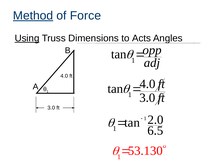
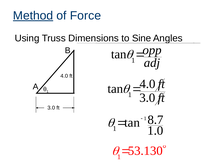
Using underline: present -> none (27, 38)
Acts: Acts -> Sine (142, 38)
2.0: 2.0 -> 8.7 (155, 120)
6.5: 6.5 -> 1.0 (155, 131)
